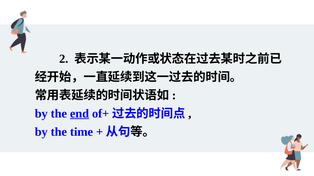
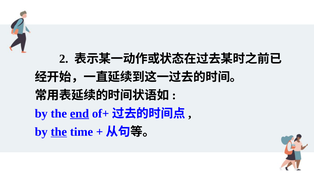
the underline: none -> present (59, 132)
